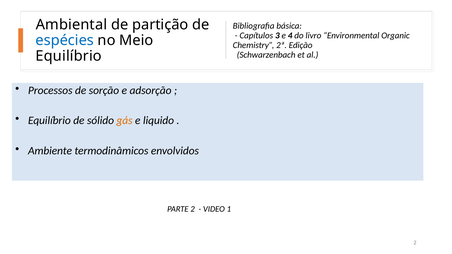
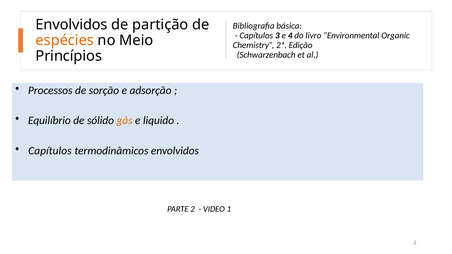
Ambiental: Ambiental -> Envolvidos (72, 25)
espécies colour: blue -> orange (65, 40)
Equilíbrio: Equilíbrio -> Princípios (69, 56)
Ambiente: Ambiente -> Capítulos (50, 151)
